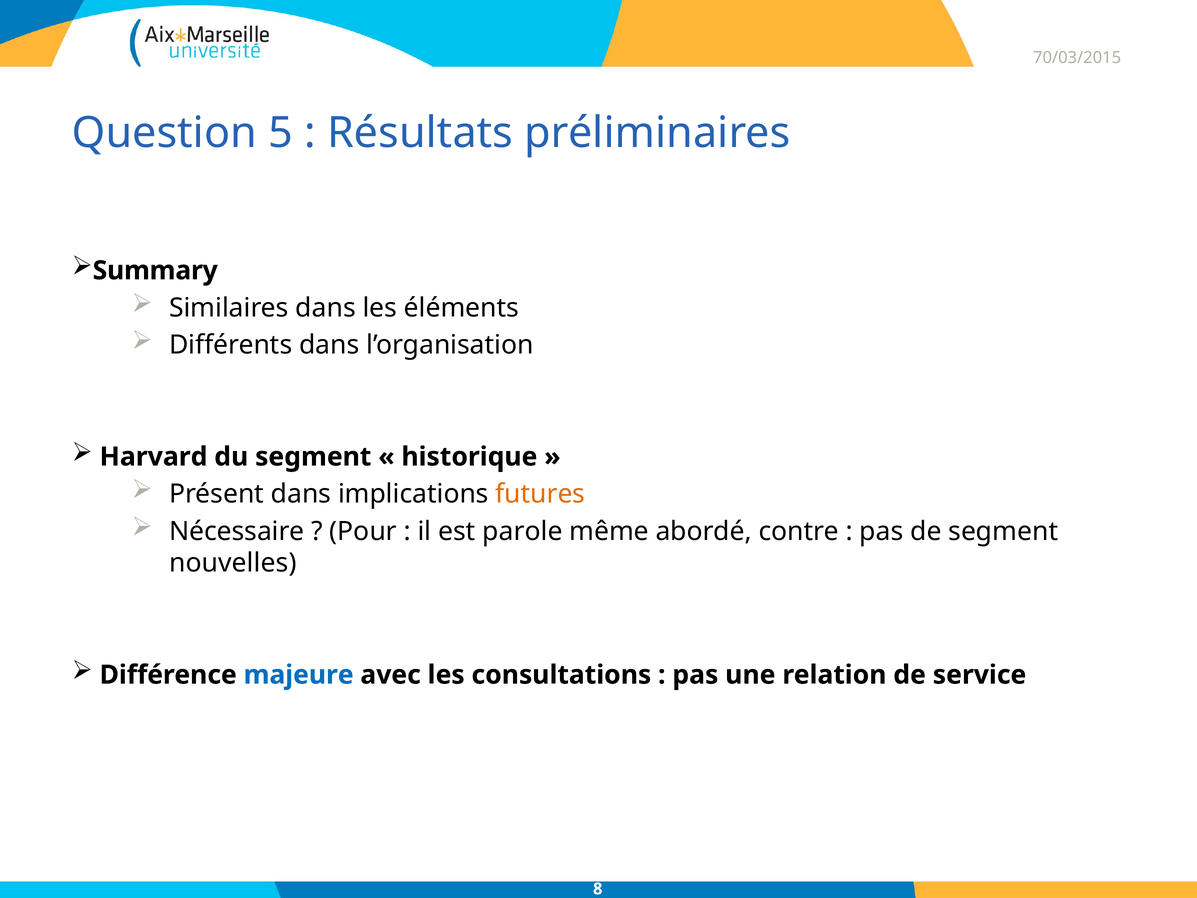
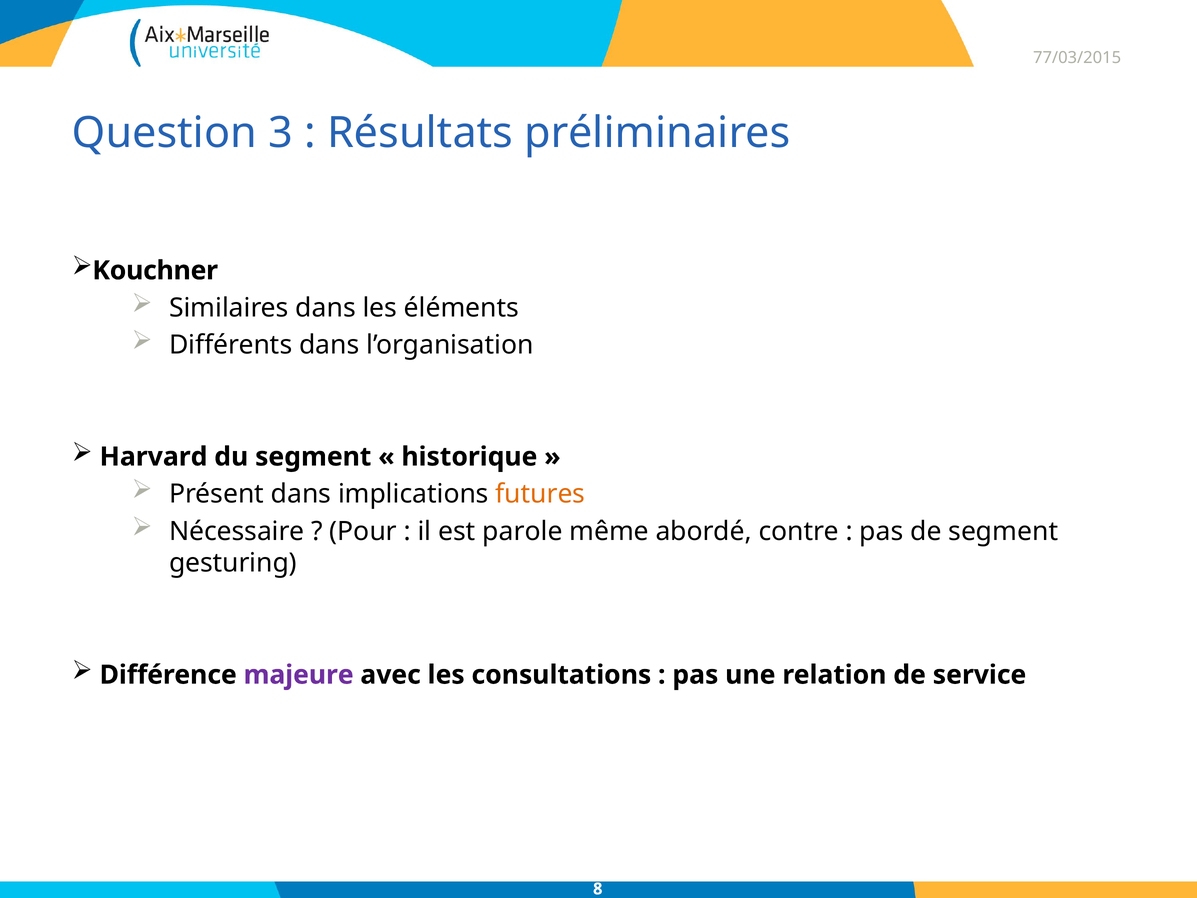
70/03/2015: 70/03/2015 -> 77/03/2015 (1077, 58)
5: 5 -> 3 (281, 133)
Summary: Summary -> Kouchner (155, 270)
nouvelles: nouvelles -> gesturing (233, 563)
majeure colour: blue -> purple (299, 675)
